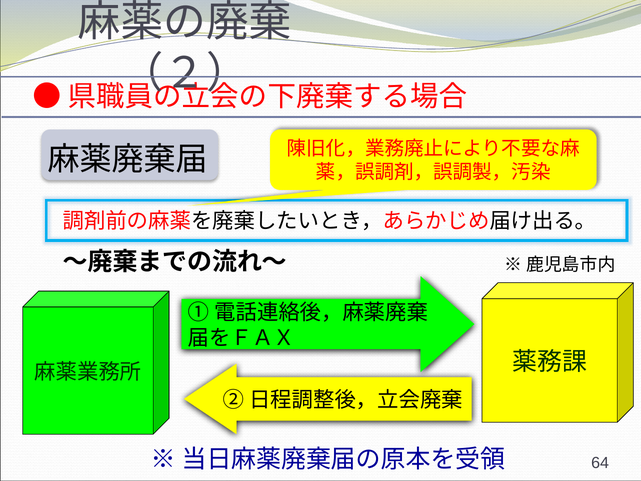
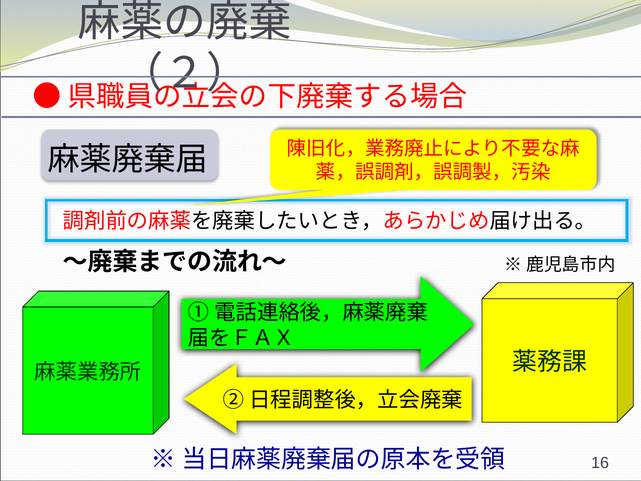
64: 64 -> 16 (600, 463)
